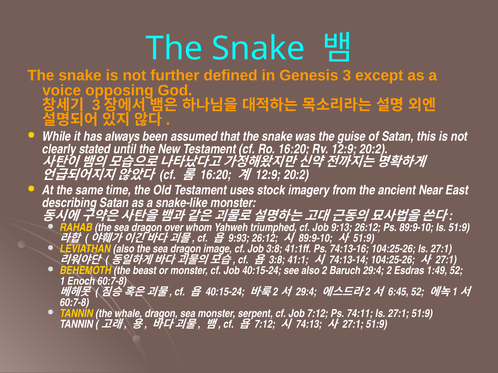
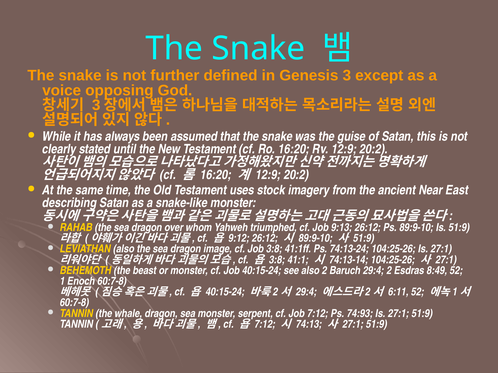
9:93: 9:93 -> 9:12 (239, 239)
74:13-16: 74:13-16 -> 74:13-24 (349, 249)
1:49: 1:49 -> 8:49 (437, 271)
6:45: 6:45 -> 6:11 (398, 292)
74:11: 74:11 -> 74:93 (360, 314)
